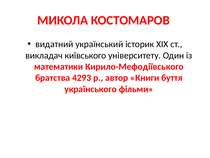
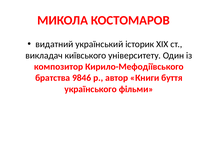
математики: математики -> композитор (59, 66)
4293: 4293 -> 9846 (82, 78)
